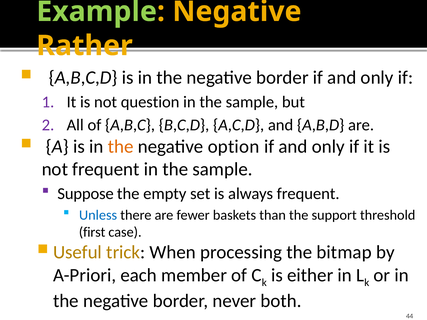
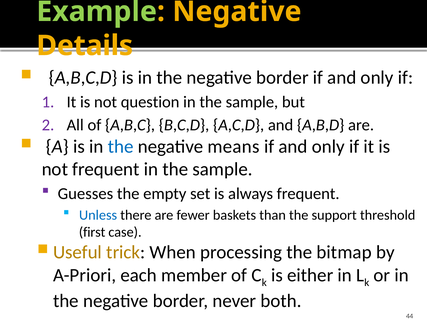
Rather: Rather -> Details (85, 46)
the colour: orange -> blue (121, 147)
option: option -> means (234, 147)
Suppose: Suppose -> Guesses (85, 194)
